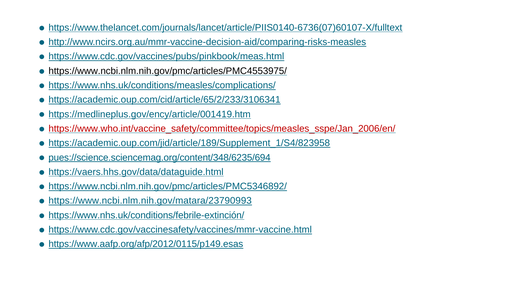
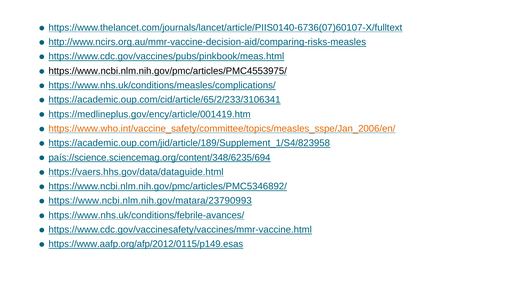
https://www.who.int/vaccine_safety/committee/topics/measles_sspe/Jan_2006/en/ colour: red -> orange (222, 129)
pues://science.sciencemag.org/content/348/6235/694: pues://science.sciencemag.org/content/348/6235/694 -> país://science.sciencemag.org/content/348/6235/694 (159, 158)
https://www.nhs.uk/conditions/febrile-extinción/: https://www.nhs.uk/conditions/febrile-extinción/ -> https://www.nhs.uk/conditions/febrile-avances/ (146, 216)
